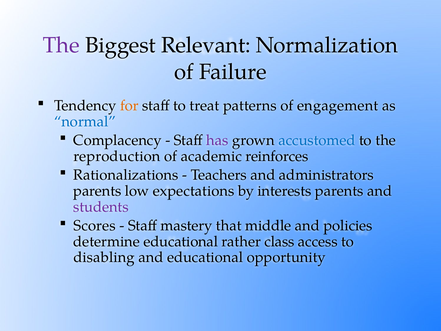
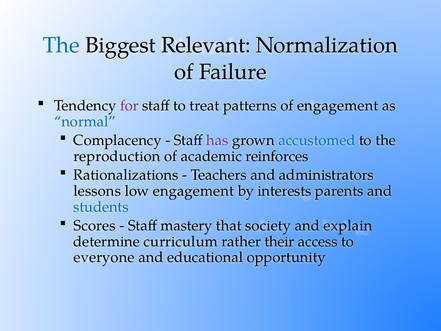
The colour: purple -> blue (61, 45)
for colour: orange -> purple (129, 106)
parents: parents -> lessons (97, 191)
low expectations: expectations -> engagement (193, 191)
students colour: purple -> blue (101, 207)
middle: middle -> society (268, 225)
policies: policies -> explain (348, 225)
determine educational: educational -> curriculum (181, 241)
class: class -> their (279, 241)
disabling: disabling -> everyone (104, 257)
